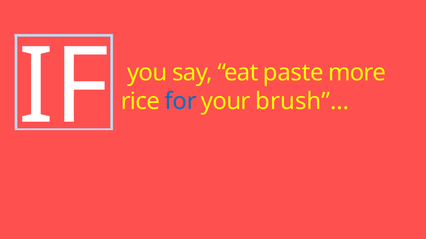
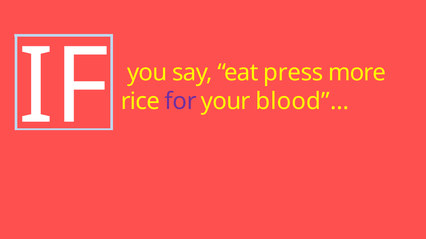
paste: paste -> press (293, 73)
for colour: blue -> purple (181, 101)
brush”…: brush”… -> blood”… (302, 101)
